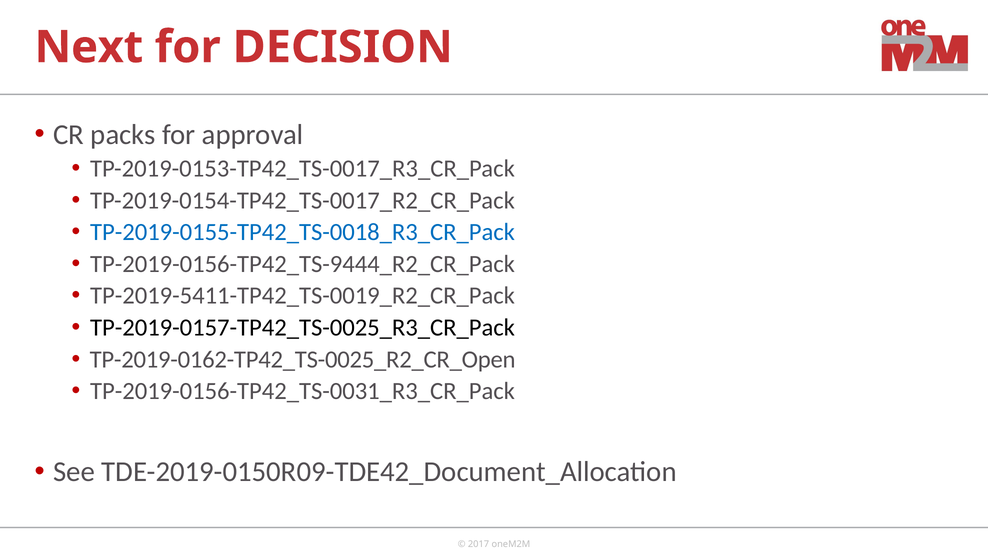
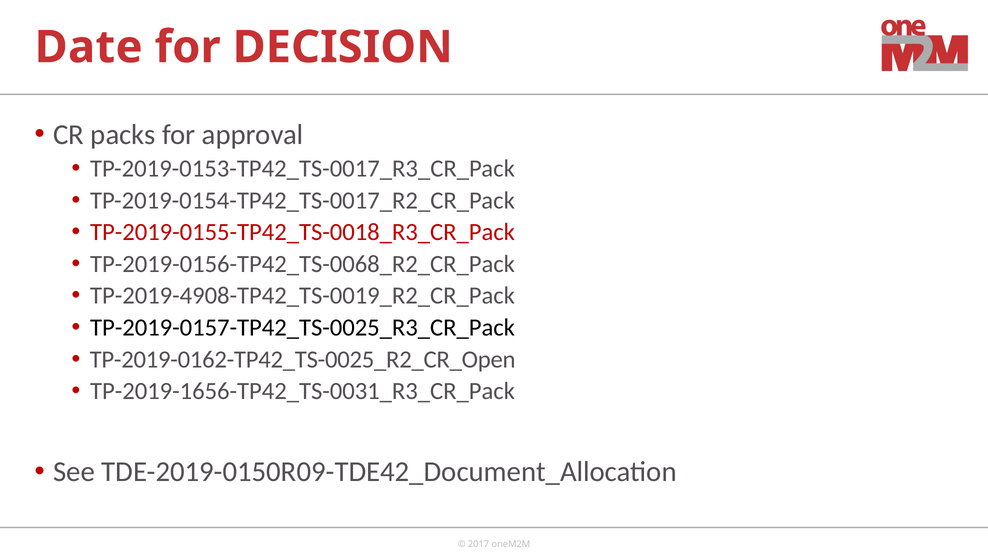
Next: Next -> Date (89, 47)
TP-2019-0155-TP42_TS-0018_R3_CR_Pack colour: blue -> red (303, 232)
TP-2019-0156-TP42_TS-9444_R2_CR_Pack: TP-2019-0156-TP42_TS-9444_R2_CR_Pack -> TP-2019-0156-TP42_TS-0068_R2_CR_Pack (303, 264)
TP-2019-5411-TP42_TS-0019_R2_CR_Pack: TP-2019-5411-TP42_TS-0019_R2_CR_Pack -> TP-2019-4908-TP42_TS-0019_R2_CR_Pack (303, 296)
TP-2019-0156-TP42_TS-0031_R3_CR_Pack: TP-2019-0156-TP42_TS-0031_R3_CR_Pack -> TP-2019-1656-TP42_TS-0031_R3_CR_Pack (303, 391)
